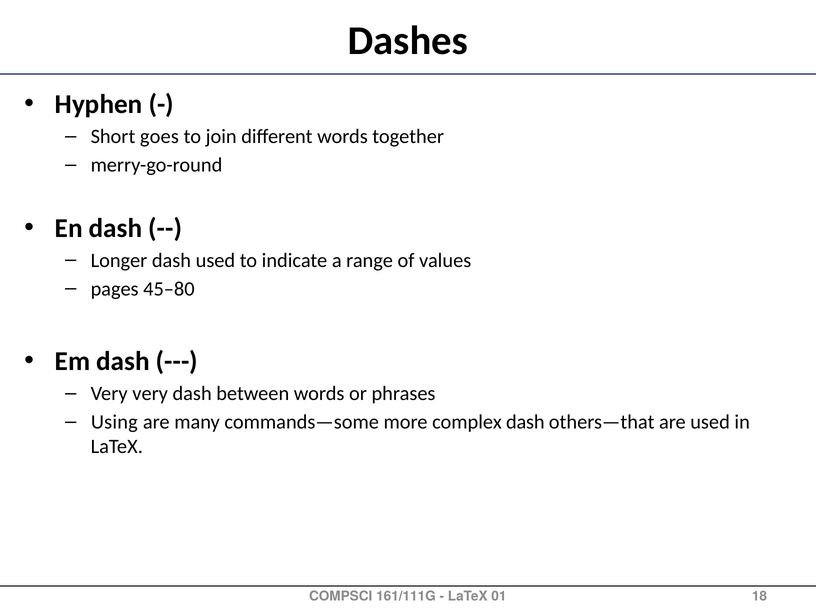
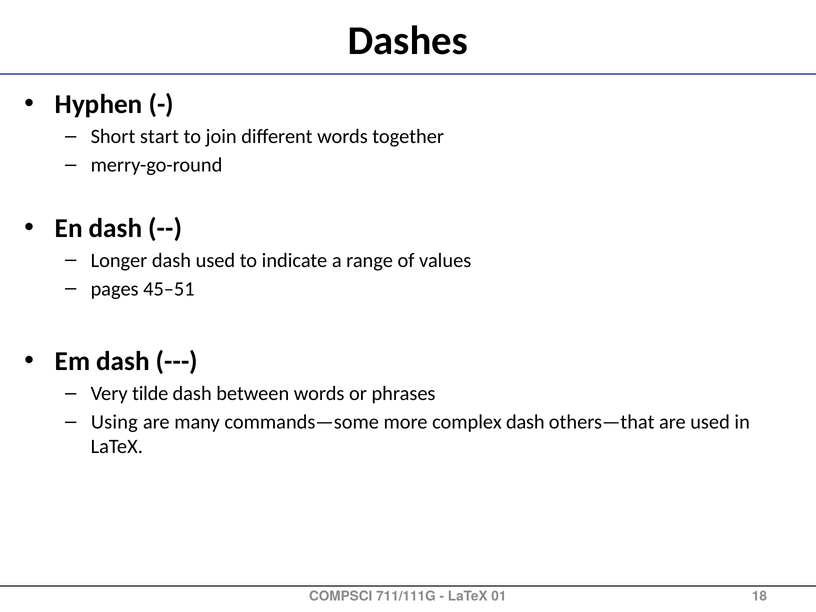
goes: goes -> start (159, 137)
45–80: 45–80 -> 45–51 (169, 289)
Very very: very -> tilde (150, 394)
161/111G: 161/111G -> 711/111G (406, 596)
